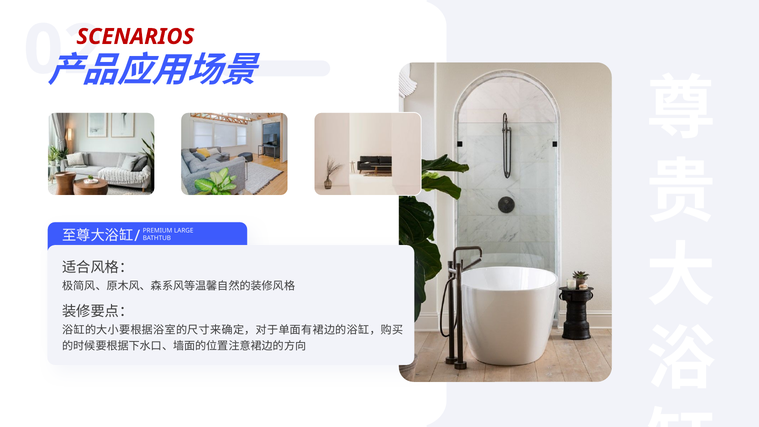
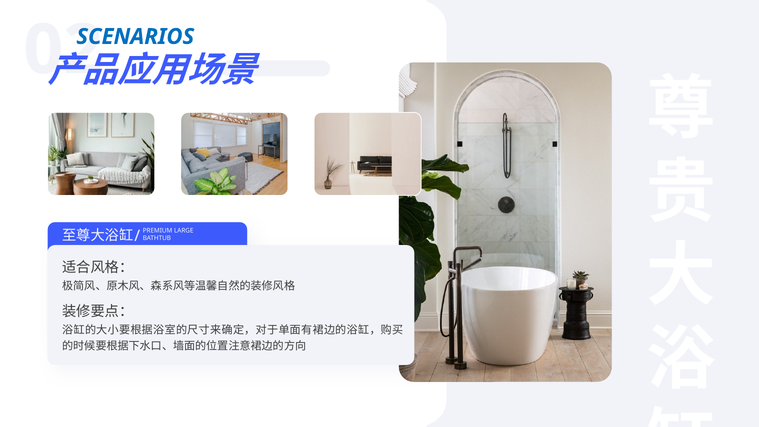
SCENARIOS colour: red -> blue (135, 37)
